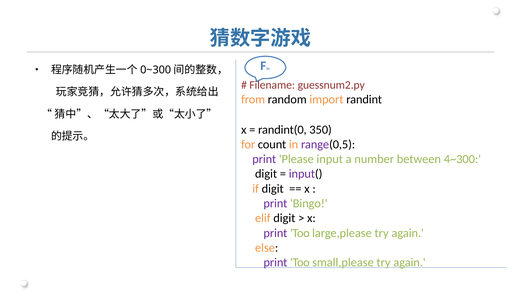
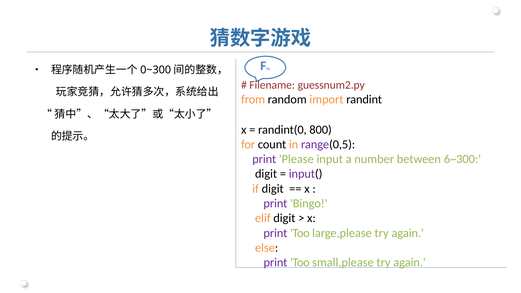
350: 350 -> 800 (321, 130)
4~300: 4~300 -> 6~300 (462, 159)
